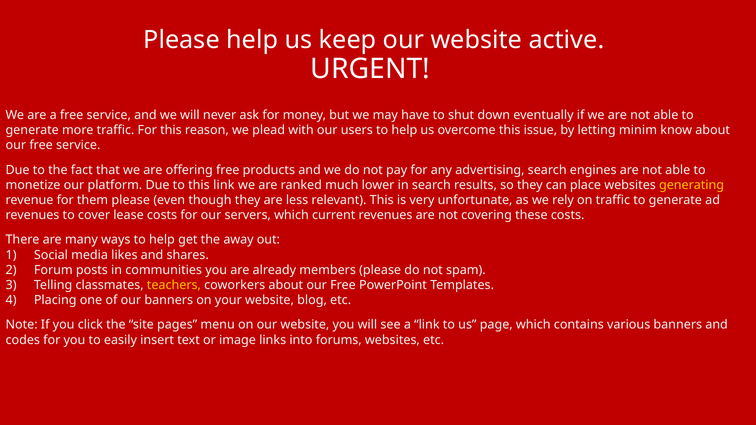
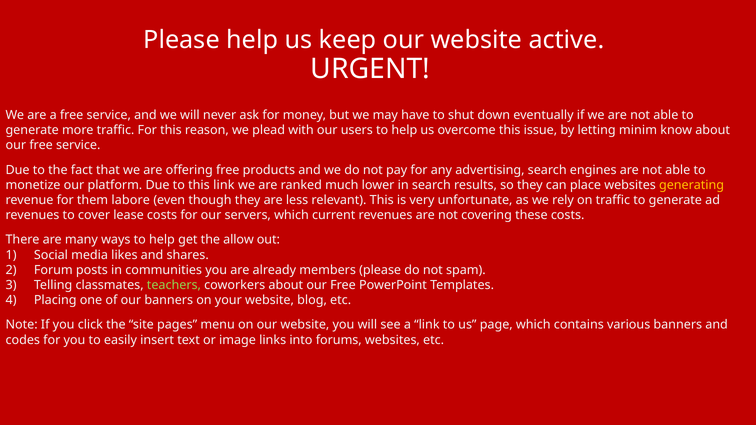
them please: please -> labore (131, 200)
away: away -> allow (239, 240)
teachers colour: yellow -> light green (174, 285)
